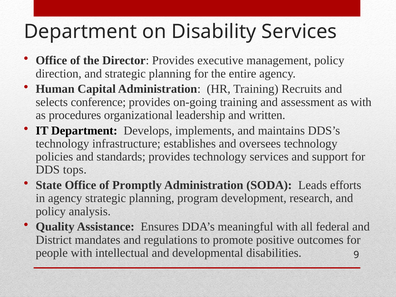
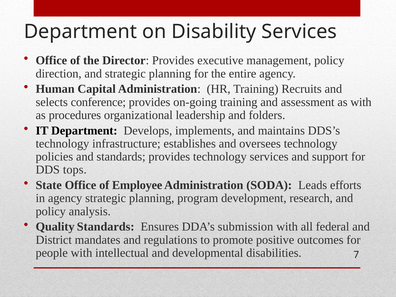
written: written -> folders (267, 115)
Promptly: Promptly -> Employee (137, 185)
Quality Assistance: Assistance -> Standards (106, 227)
meaningful: meaningful -> submission (245, 227)
9: 9 -> 7 (356, 255)
